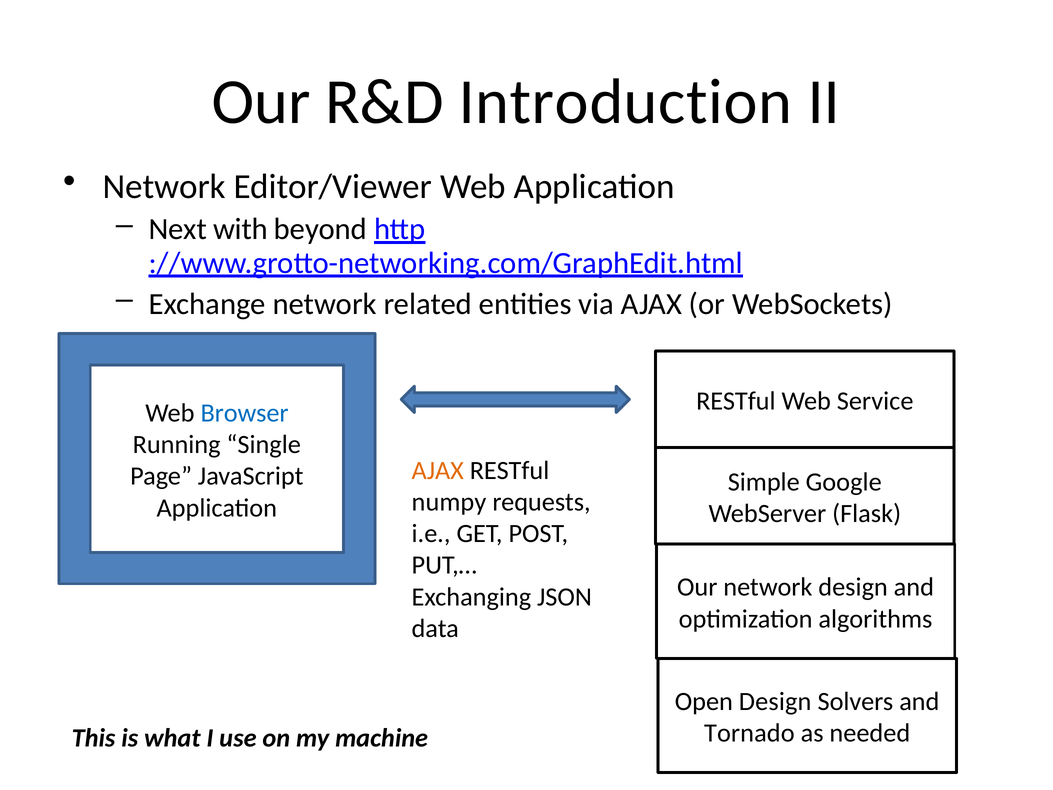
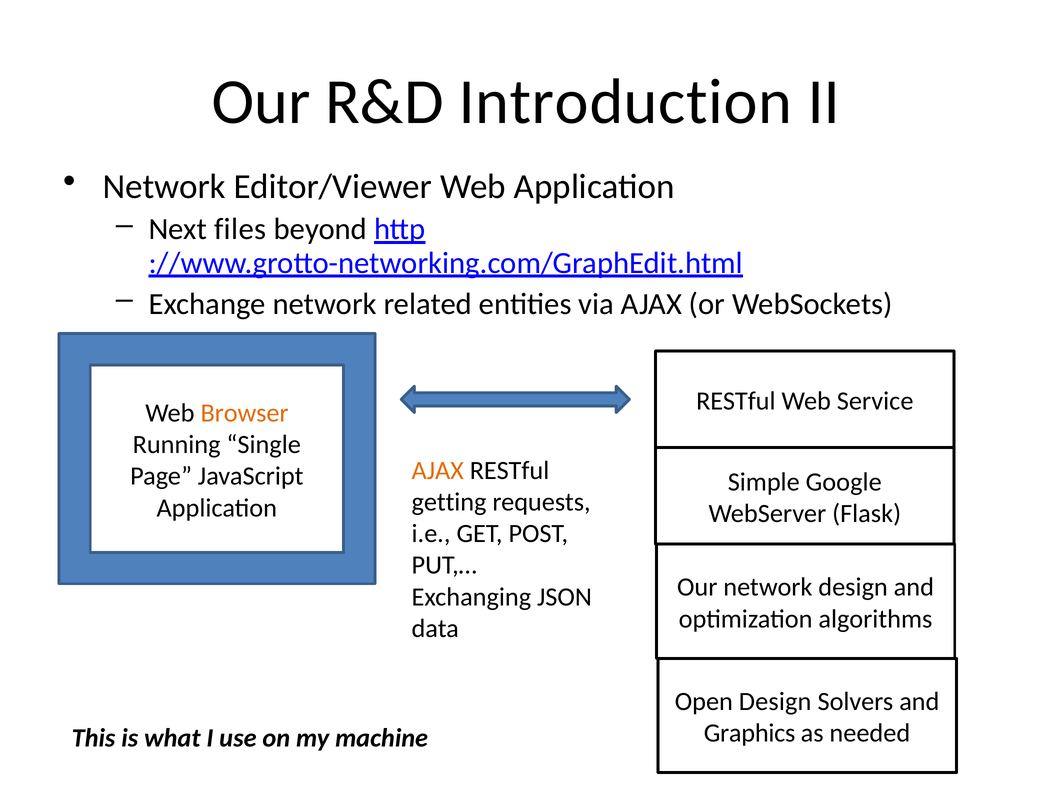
with: with -> files (240, 229)
Browser colour: blue -> orange (245, 413)
numpy: numpy -> getting (449, 502)
Tornado: Tornado -> Graphics (750, 733)
